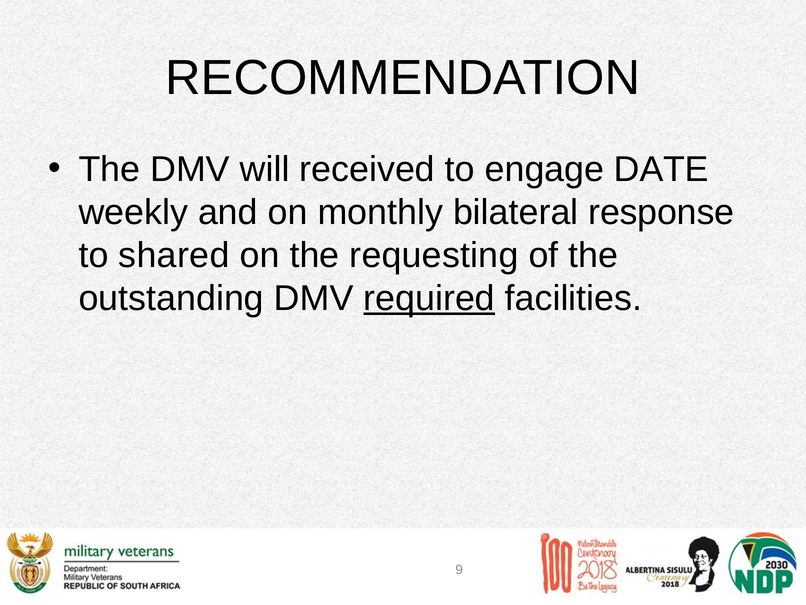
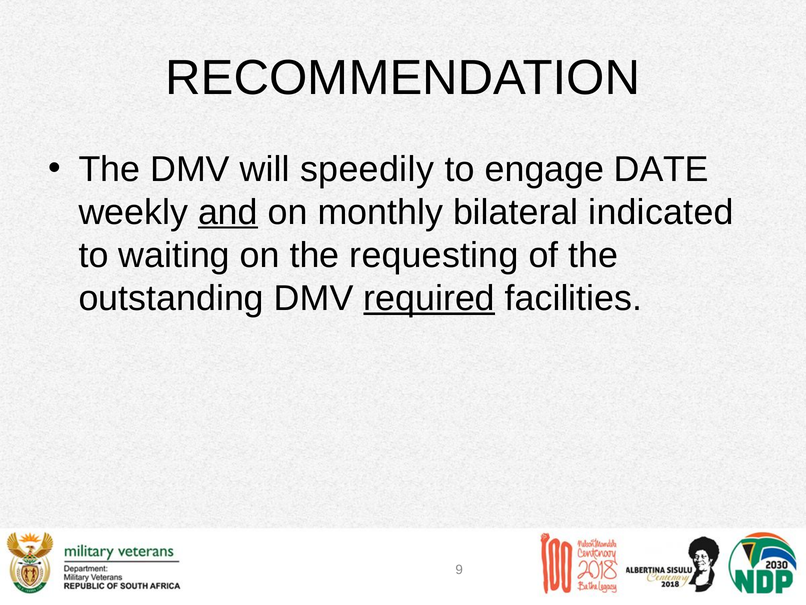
received: received -> speedily (367, 169)
and underline: none -> present (228, 212)
response: response -> indicated (661, 212)
shared: shared -> waiting (174, 255)
